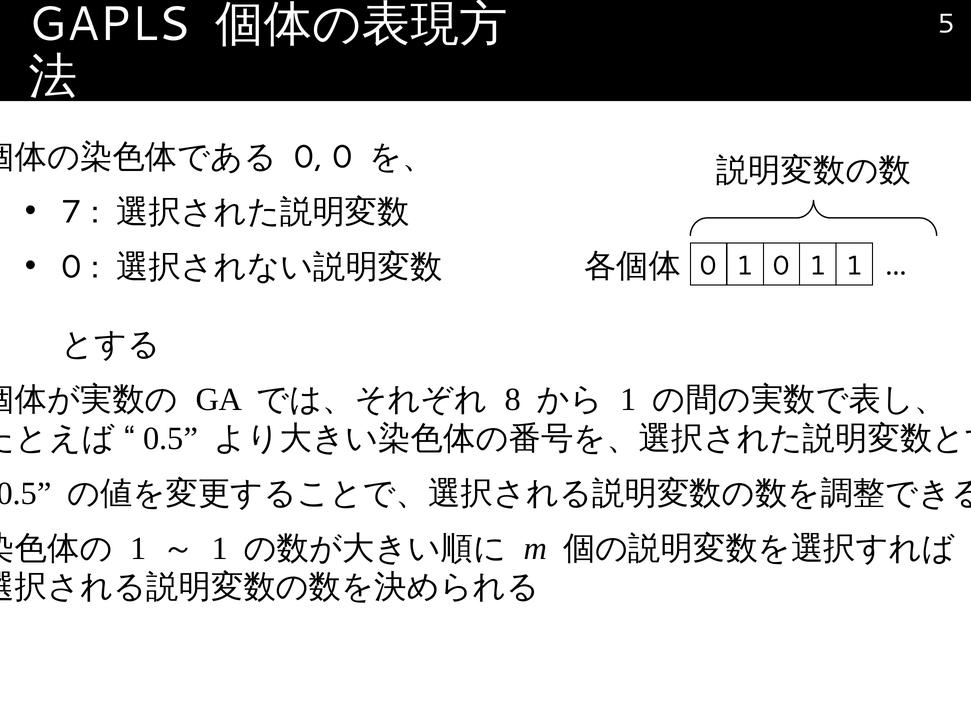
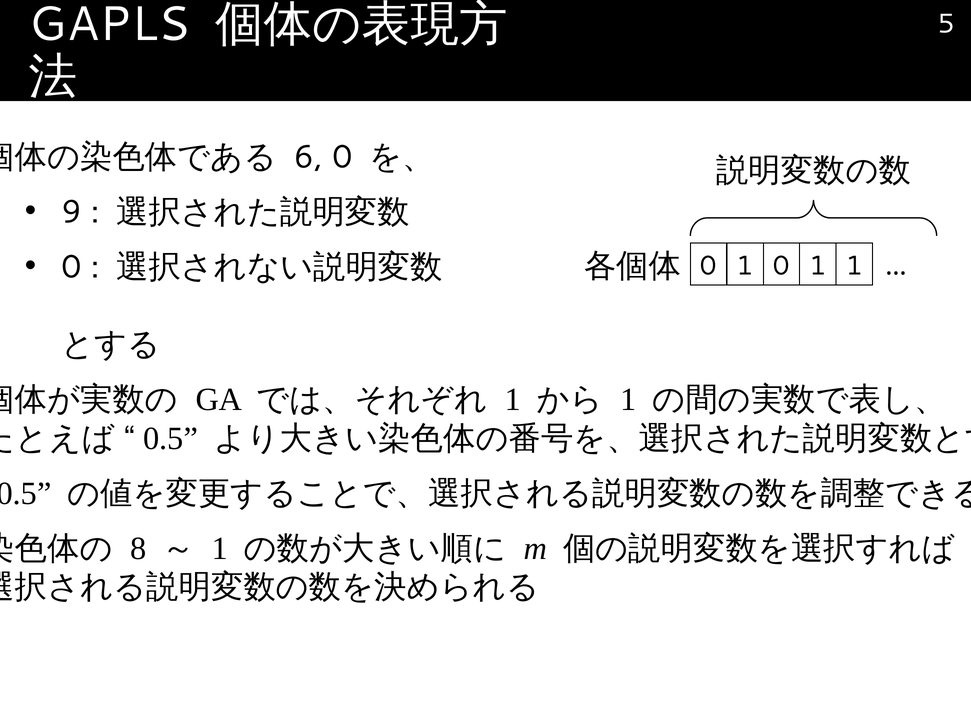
0: 0 -> 6 (309, 157)
7: 7 -> 9 (72, 212)
8: 8 -> 1 (513, 400)
1: 1 -> 8 (138, 549)
